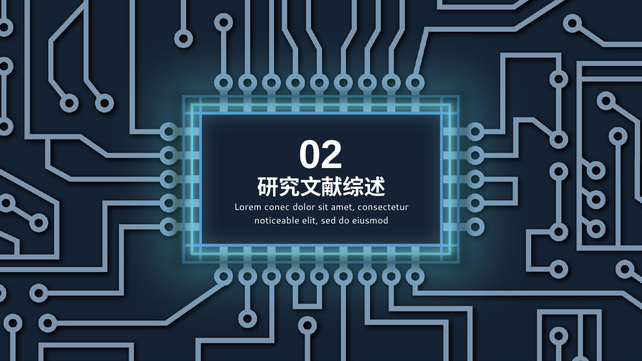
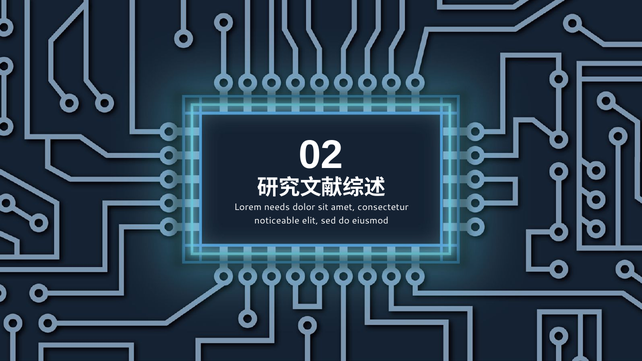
conec: conec -> needs (277, 207)
